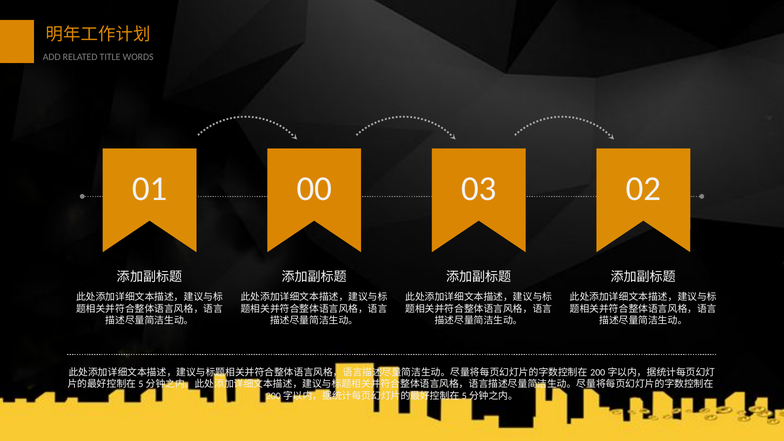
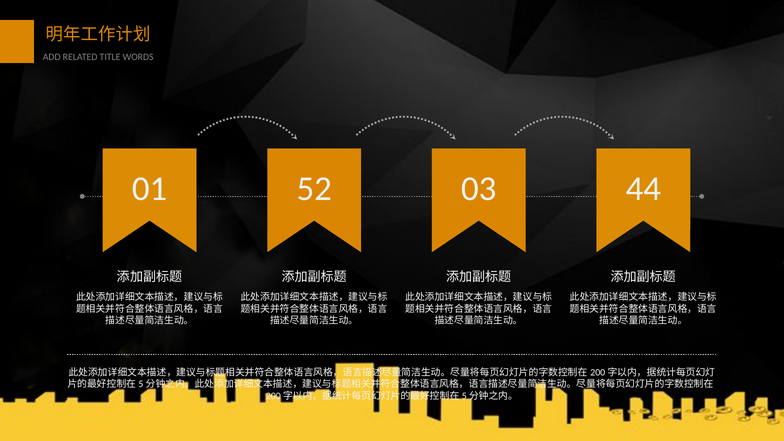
00: 00 -> 52 (314, 189)
02: 02 -> 44 (643, 189)
